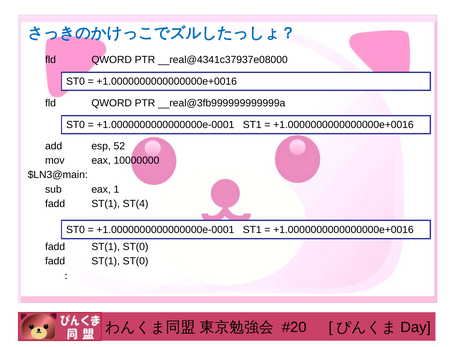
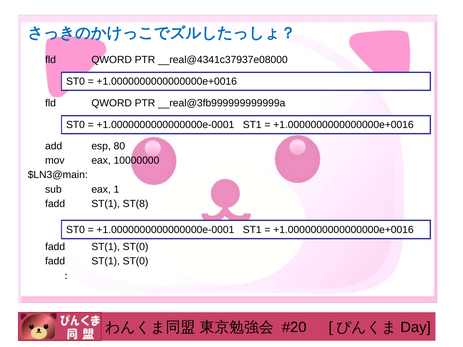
52: 52 -> 80 (119, 146)
ST(4: ST(4 -> ST(8 (136, 204)
